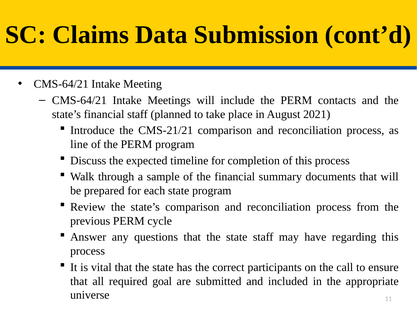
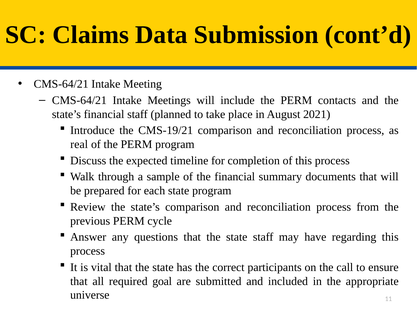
CMS-21/21: CMS-21/21 -> CMS-19/21 (166, 130)
line: line -> real (79, 144)
